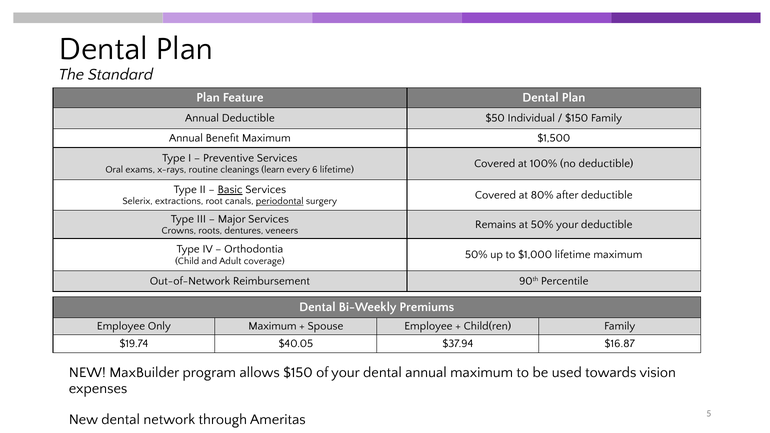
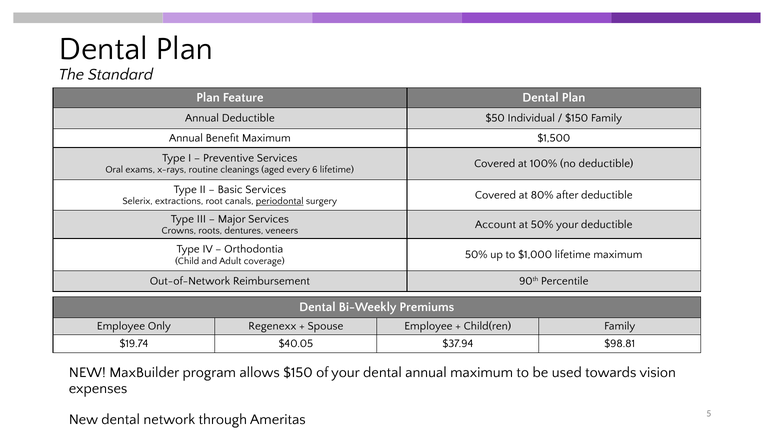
learn: learn -> aged (273, 170)
Basic underline: present -> none (230, 190)
Remains: Remains -> Account (496, 224)
Only Maximum: Maximum -> Regenexx (272, 326)
$16.87: $16.87 -> $98.81 (620, 344)
